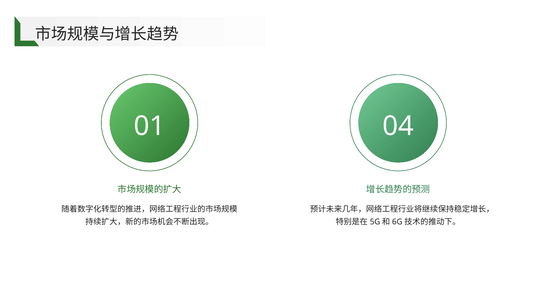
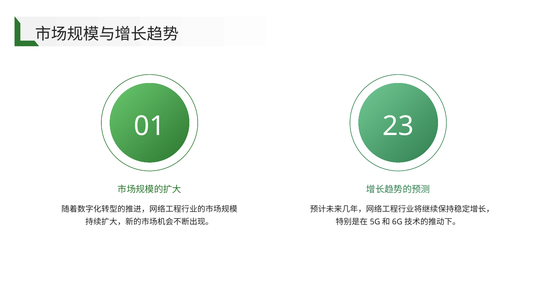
04: 04 -> 23 (398, 126)
